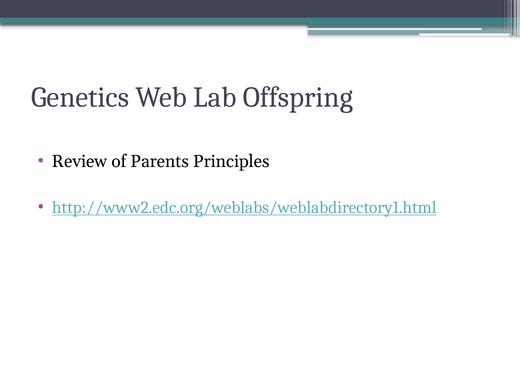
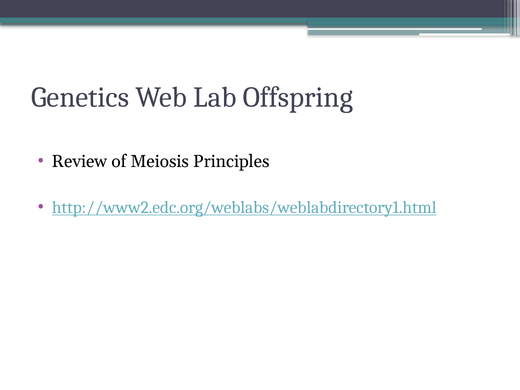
Parents: Parents -> Meiosis (160, 162)
